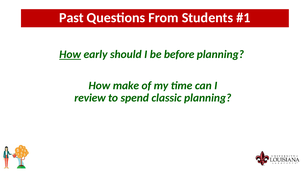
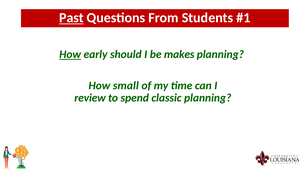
Past underline: none -> present (71, 18)
before: before -> makes (179, 54)
make: make -> small (126, 86)
